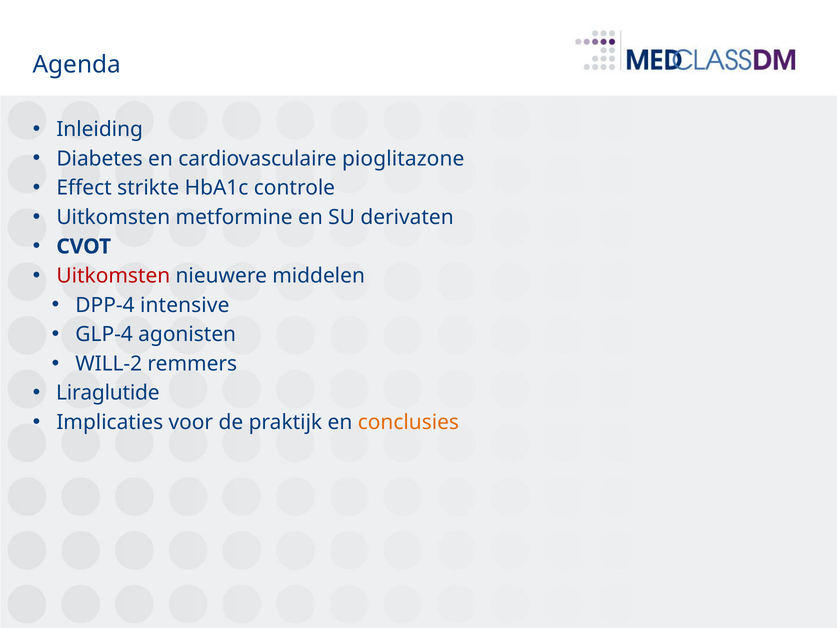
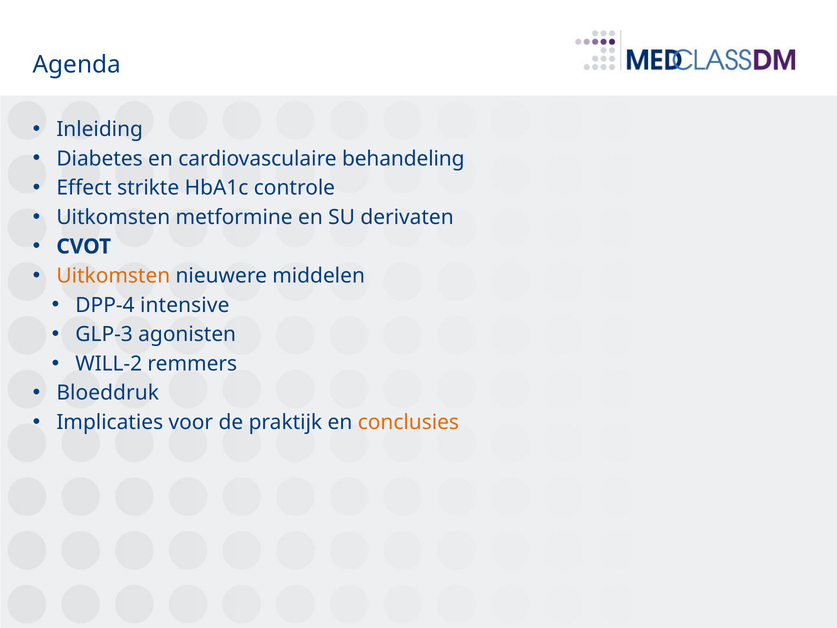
pioglitazone: pioglitazone -> behandeling (403, 159)
Uitkomsten colour: red -> orange (113, 276)
GLP-4: GLP-4 -> GLP-3 (104, 334)
Liraglutide: Liraglutide -> Bloeddruk (108, 393)
